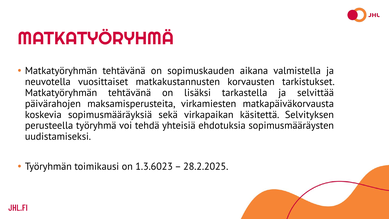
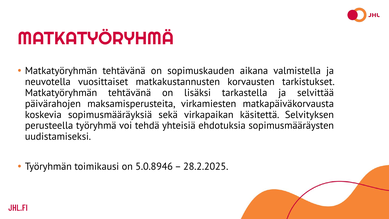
1.3.6023: 1.3.6023 -> 5.0.8946 (154, 166)
